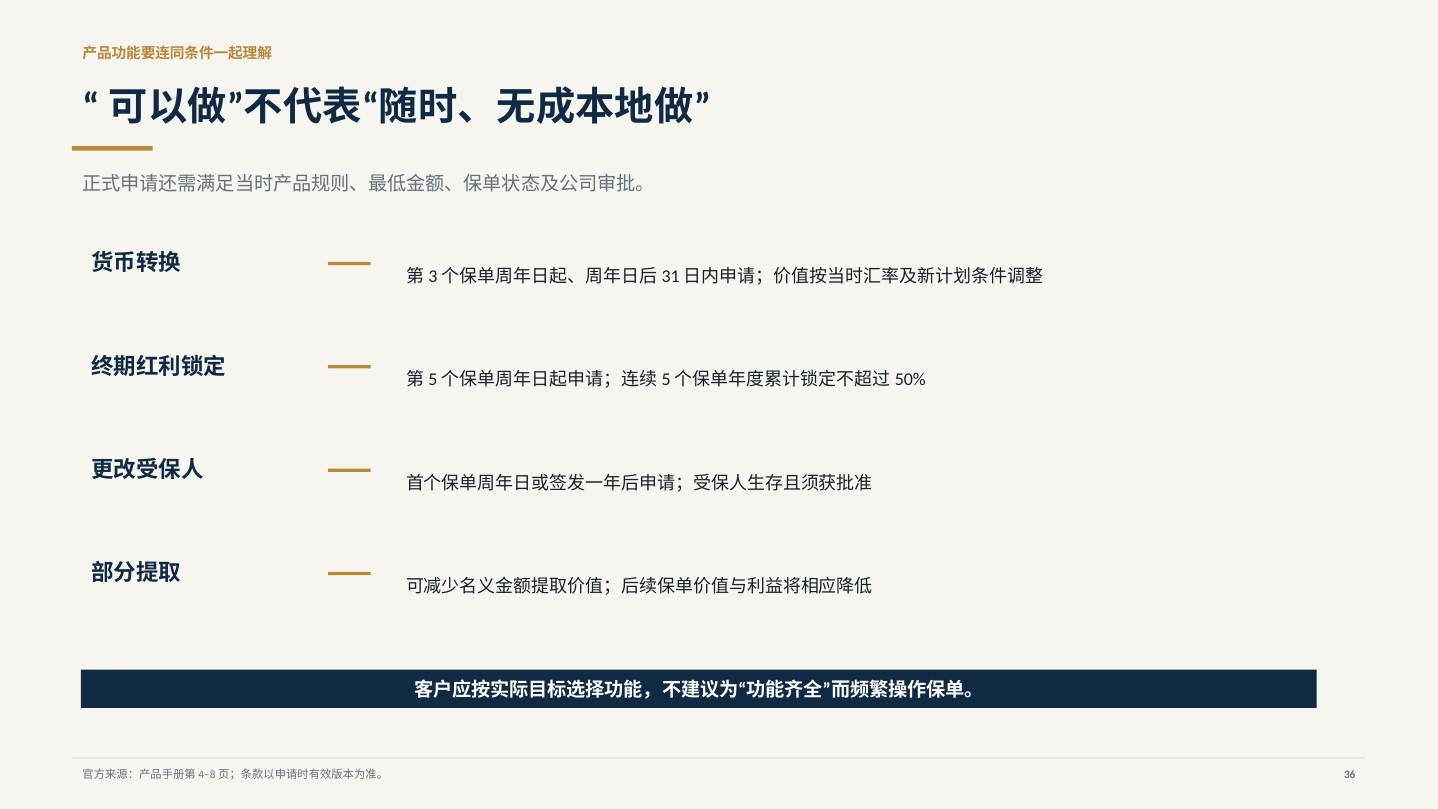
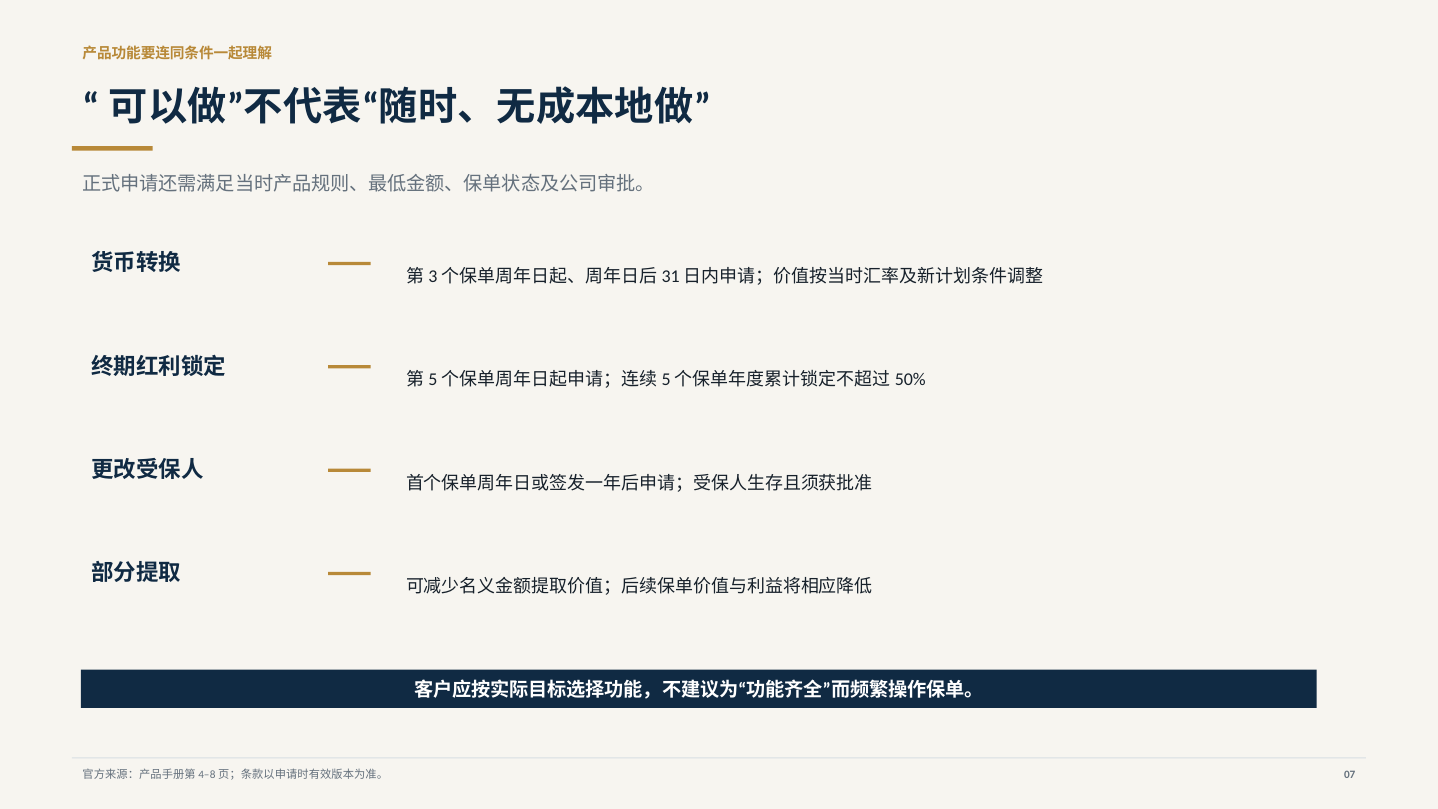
36: 36 -> 07 (1350, 775)
